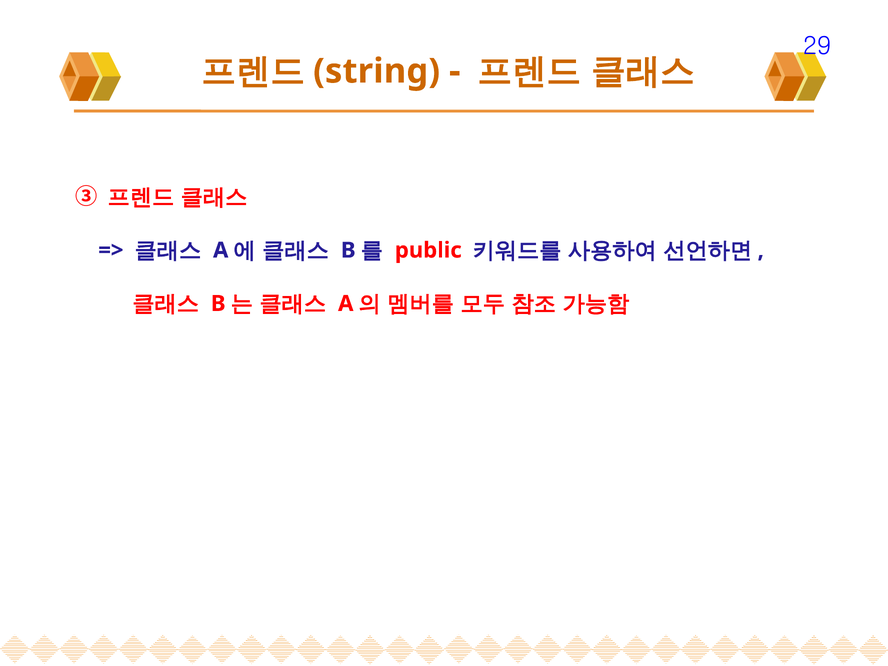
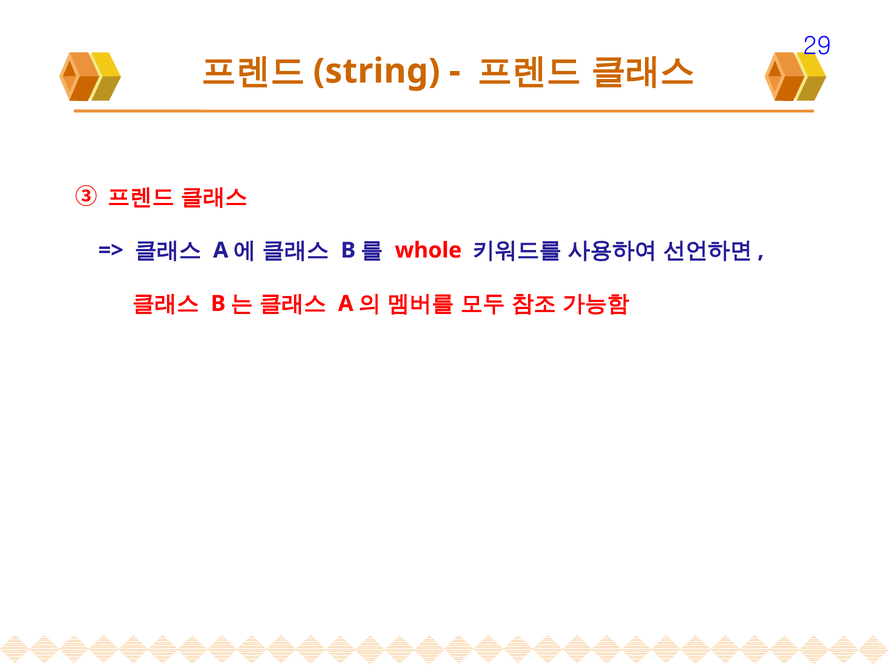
public: public -> whole (428, 250)
